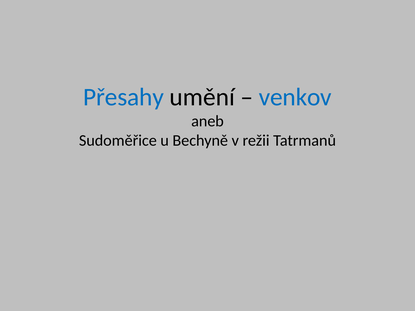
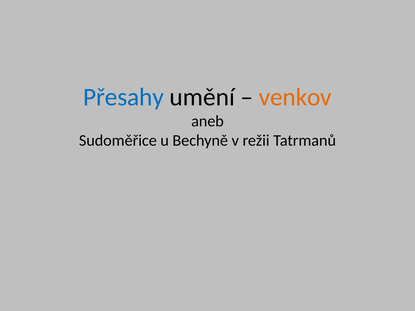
venkov colour: blue -> orange (295, 97)
